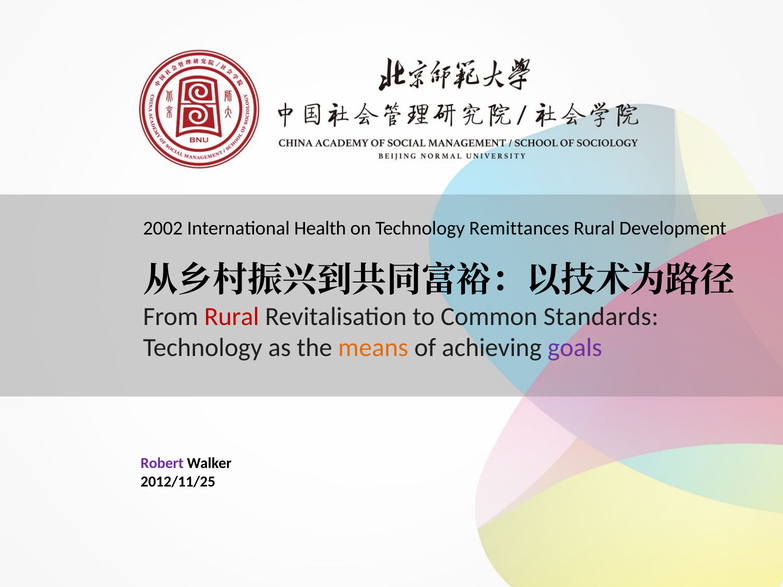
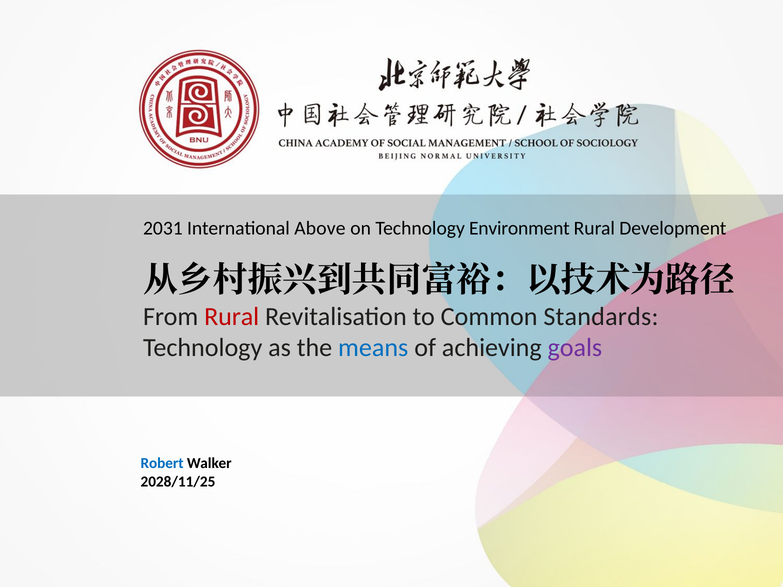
2002: 2002 -> 2031 (163, 229)
Health: Health -> Above (320, 229)
Remittances: Remittances -> Environment (519, 229)
means colour: orange -> blue (373, 348)
Robert colour: purple -> blue (162, 464)
2012/11/25: 2012/11/25 -> 2028/11/25 (178, 482)
